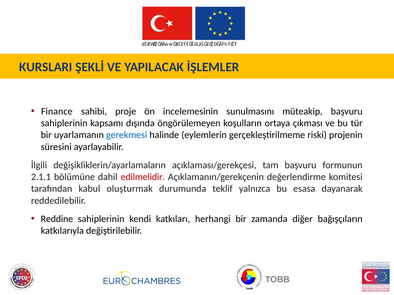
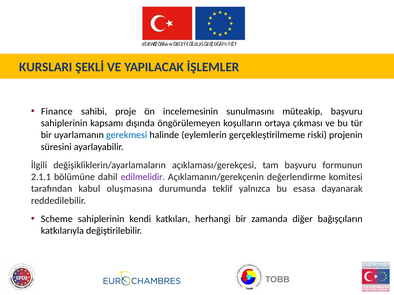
edilmelidir colour: red -> purple (143, 177)
oluşturmak: oluşturmak -> oluşmasına (130, 189)
Reddine: Reddine -> Scheme (57, 219)
